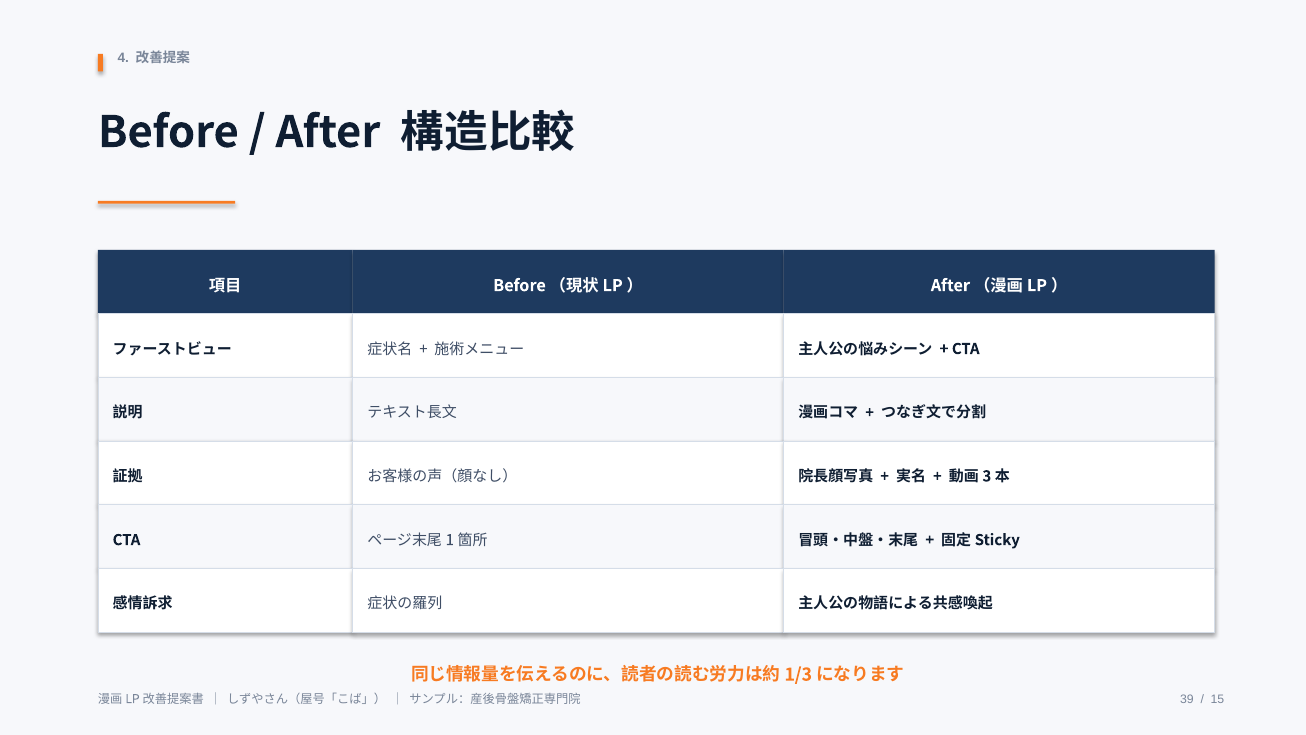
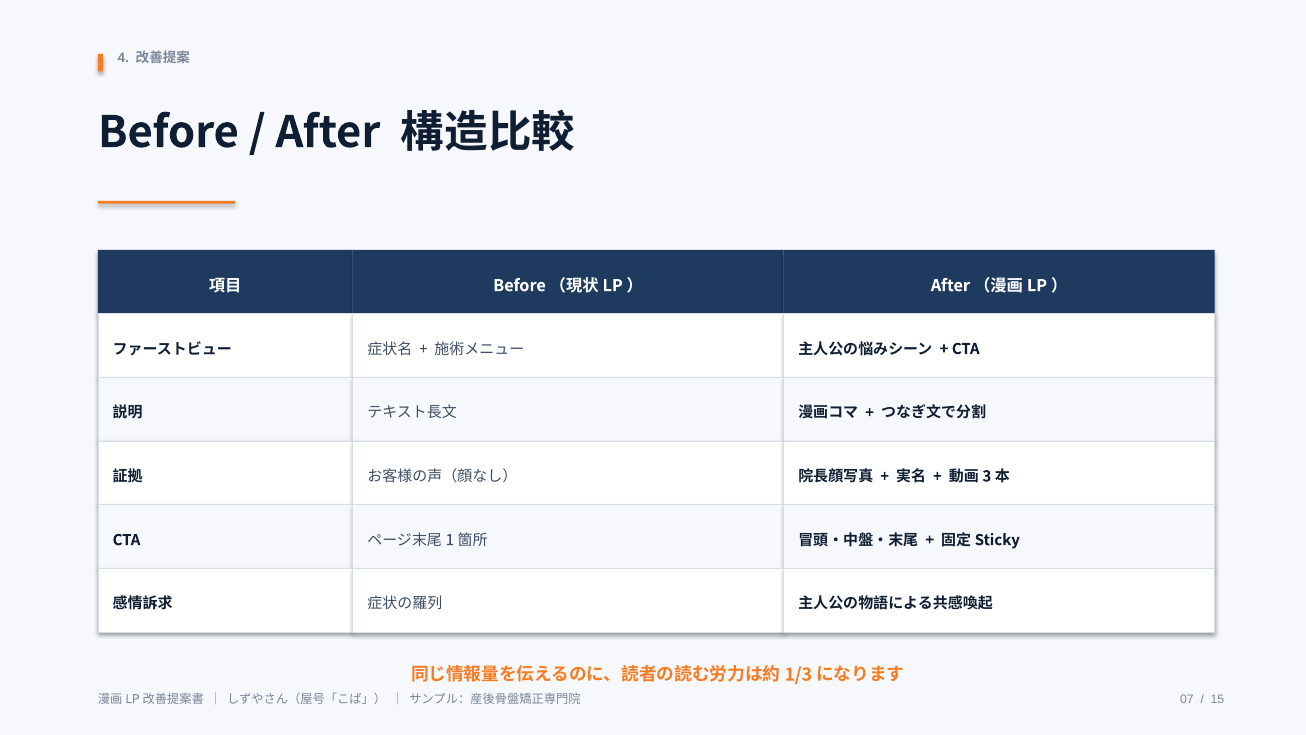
39: 39 -> 07 (1187, 699)
